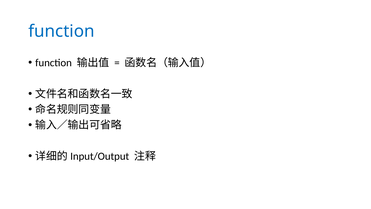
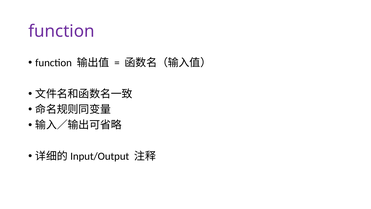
function colour: blue -> purple (61, 31)
